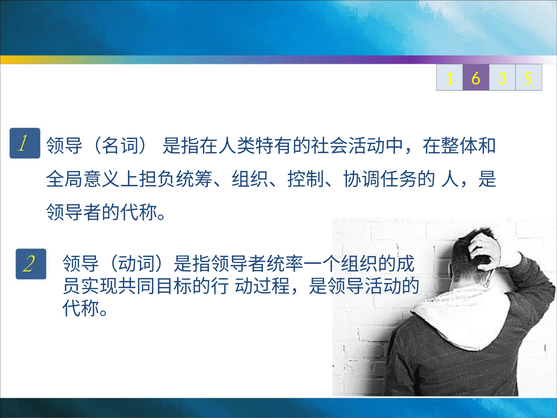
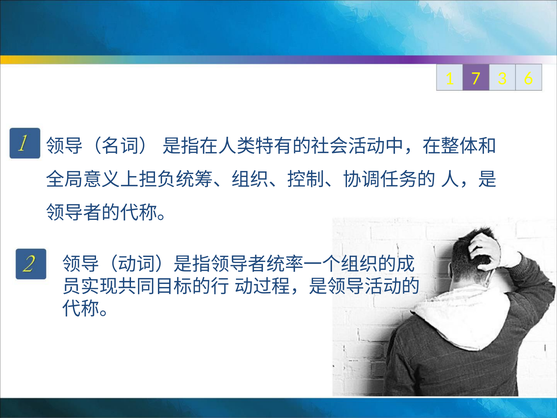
6: 6 -> 7 (476, 78)
5: 5 -> 6 (528, 78)
